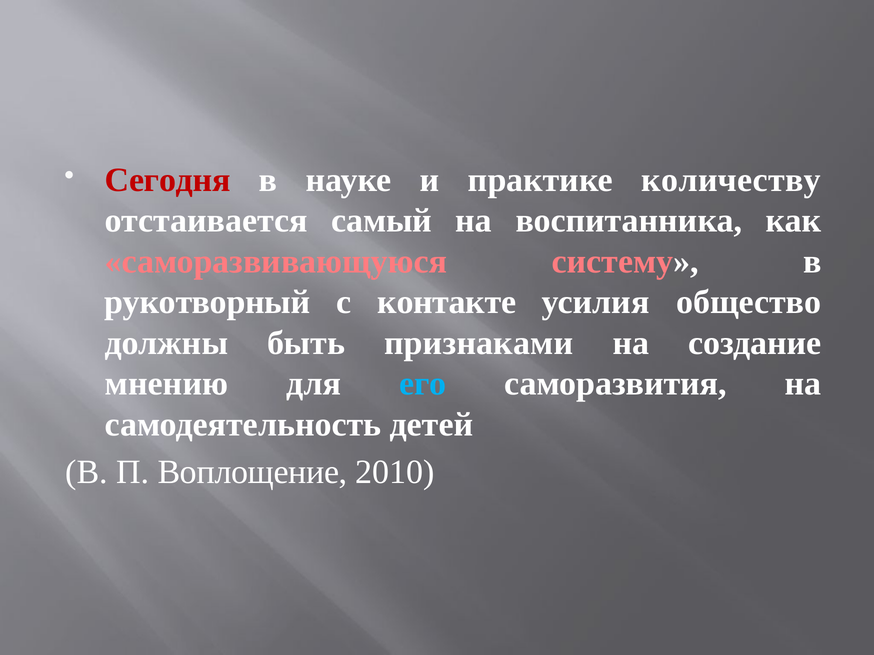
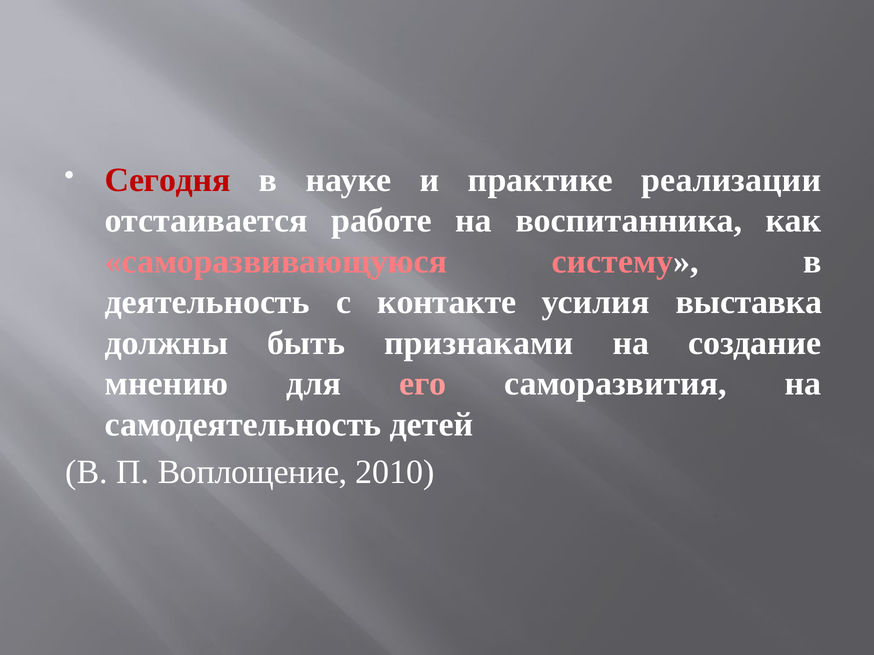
количеству: количеству -> реализации (731, 180)
самый: самый -> работе (382, 221)
рукотворный: рукотворный -> деятельность (207, 302)
общество: общество -> выставка (749, 302)
его colour: light blue -> pink (423, 384)
